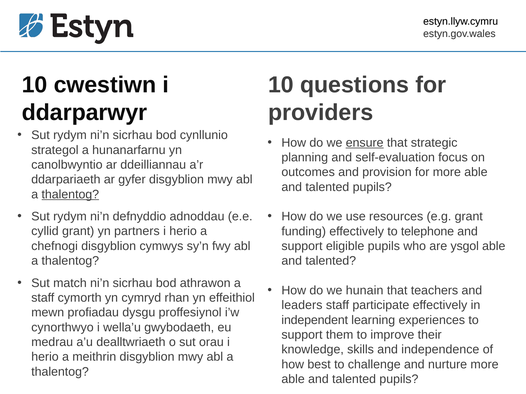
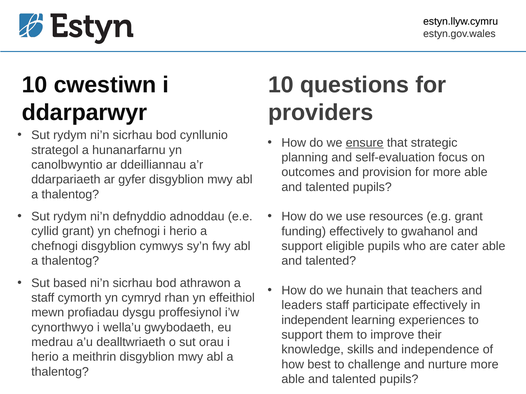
thalentog underline: present -> none (70, 195)
yn partners: partners -> chefnogi (137, 232)
telephone: telephone -> gwahanol (427, 232)
ysgol: ysgol -> cater (465, 246)
match: match -> based (70, 283)
